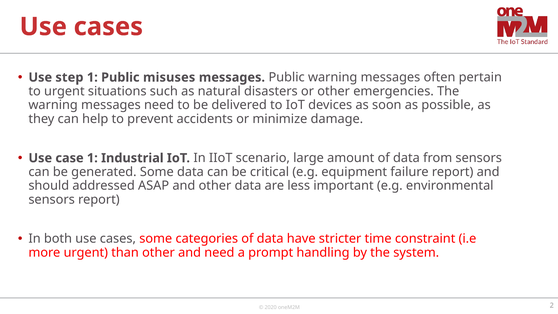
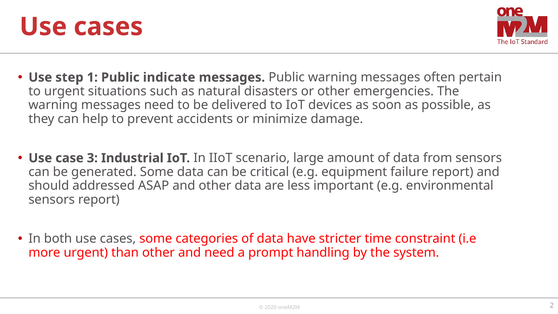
misuses: misuses -> indicate (169, 77)
case 1: 1 -> 3 (92, 158)
